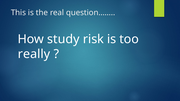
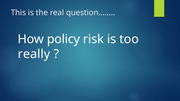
study: study -> policy (63, 39)
